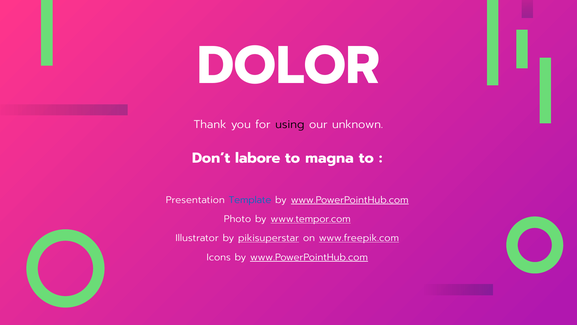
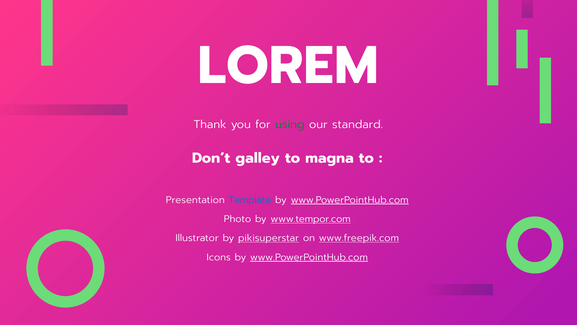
DOLOR: DOLOR -> LOREM (288, 66)
using colour: black -> green (290, 124)
unknown: unknown -> standard (358, 124)
labore: labore -> galley (258, 158)
